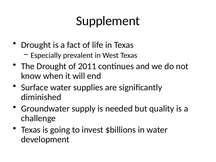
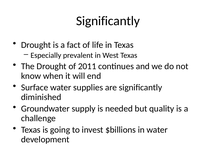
Supplement: Supplement -> Significantly (108, 21)
